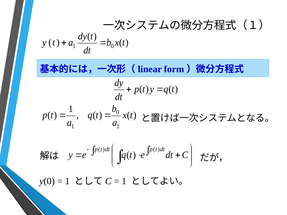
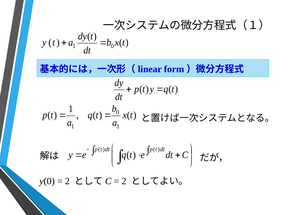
1: 1 -> 2 (67, 181)
1: 1 -> 2 (124, 181)
